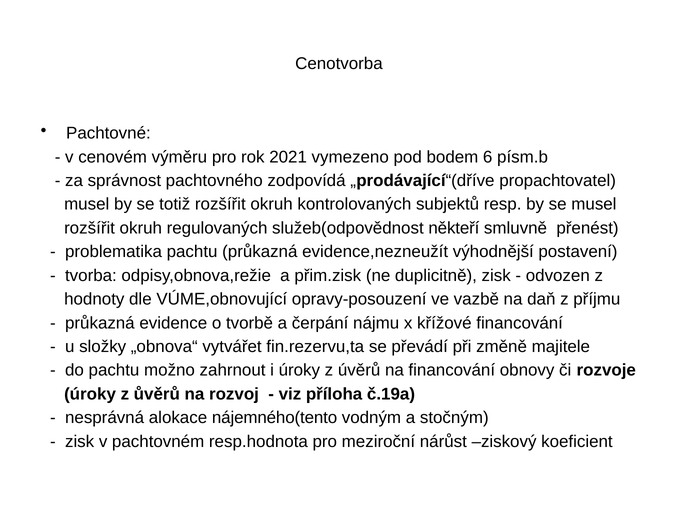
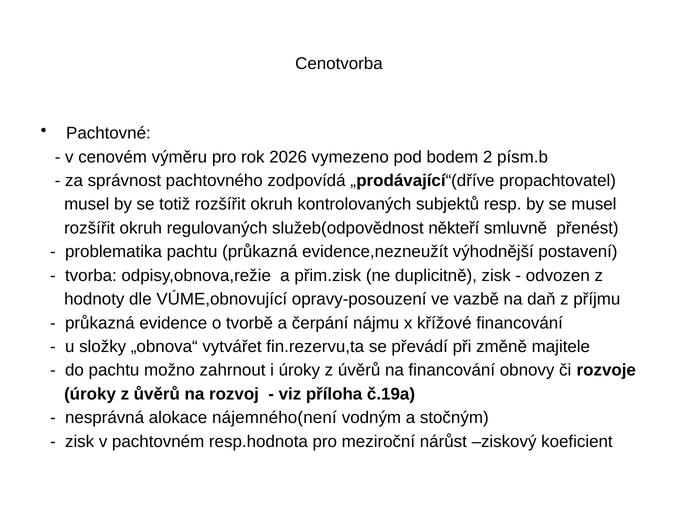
2021: 2021 -> 2026 (288, 157)
6: 6 -> 2 (488, 157)
nájemného(tento: nájemného(tento -> nájemného(není (274, 418)
